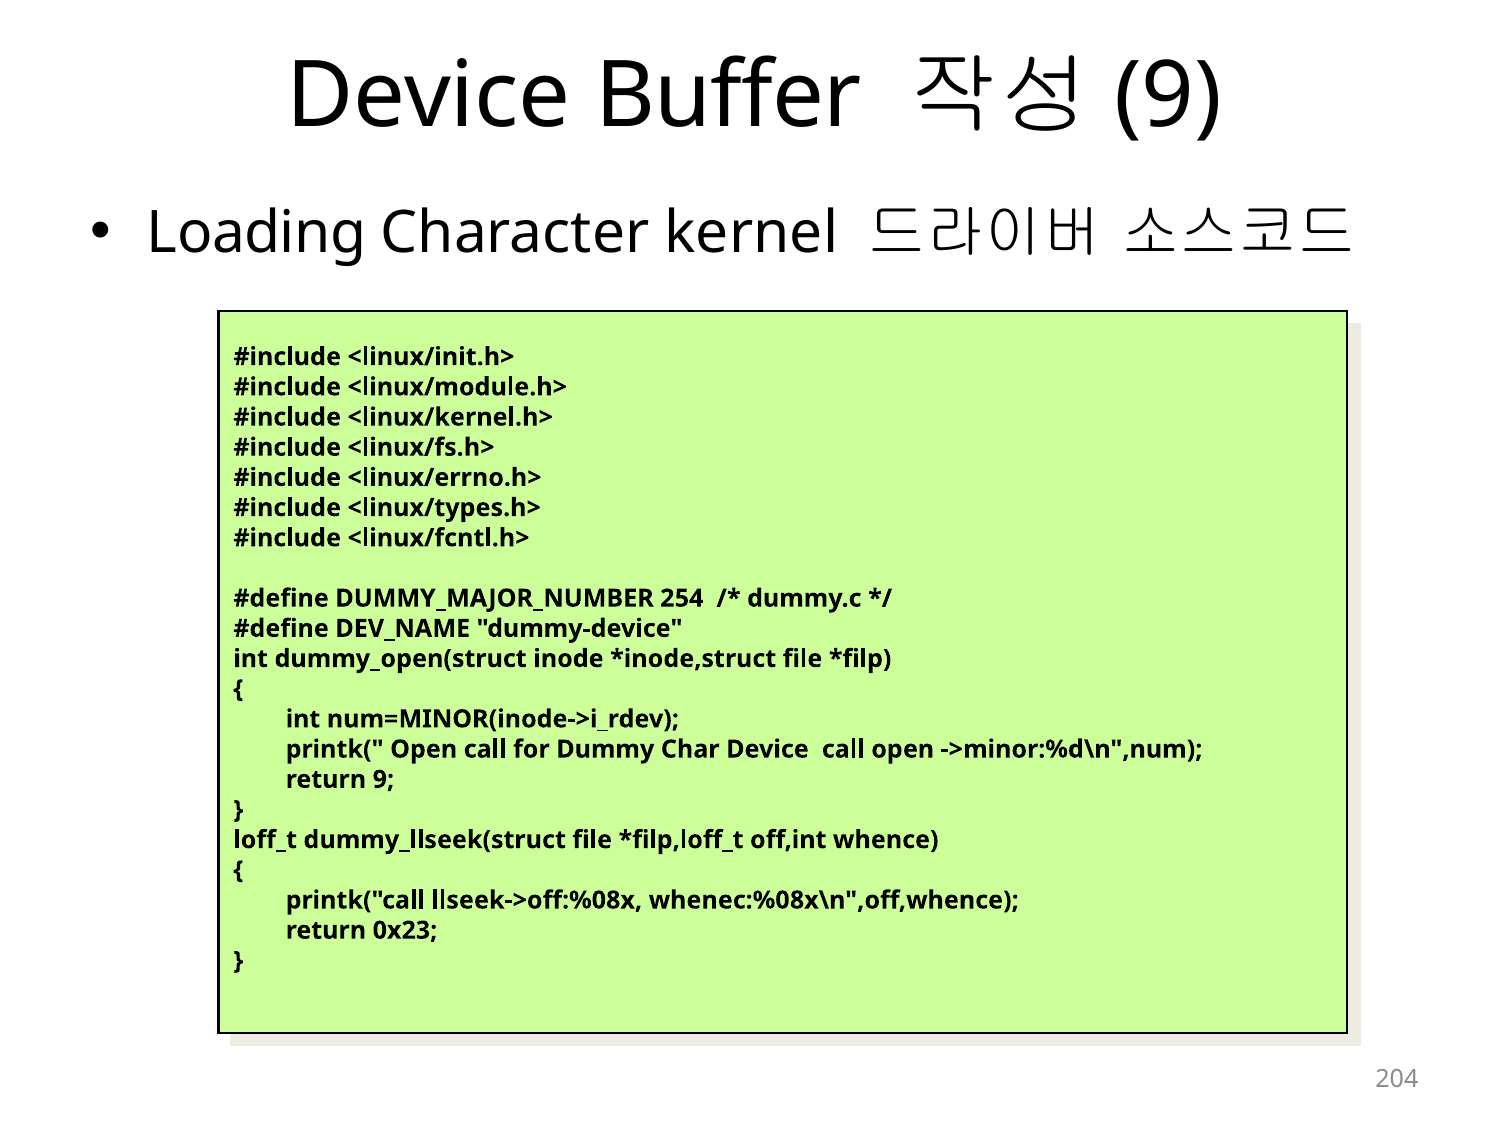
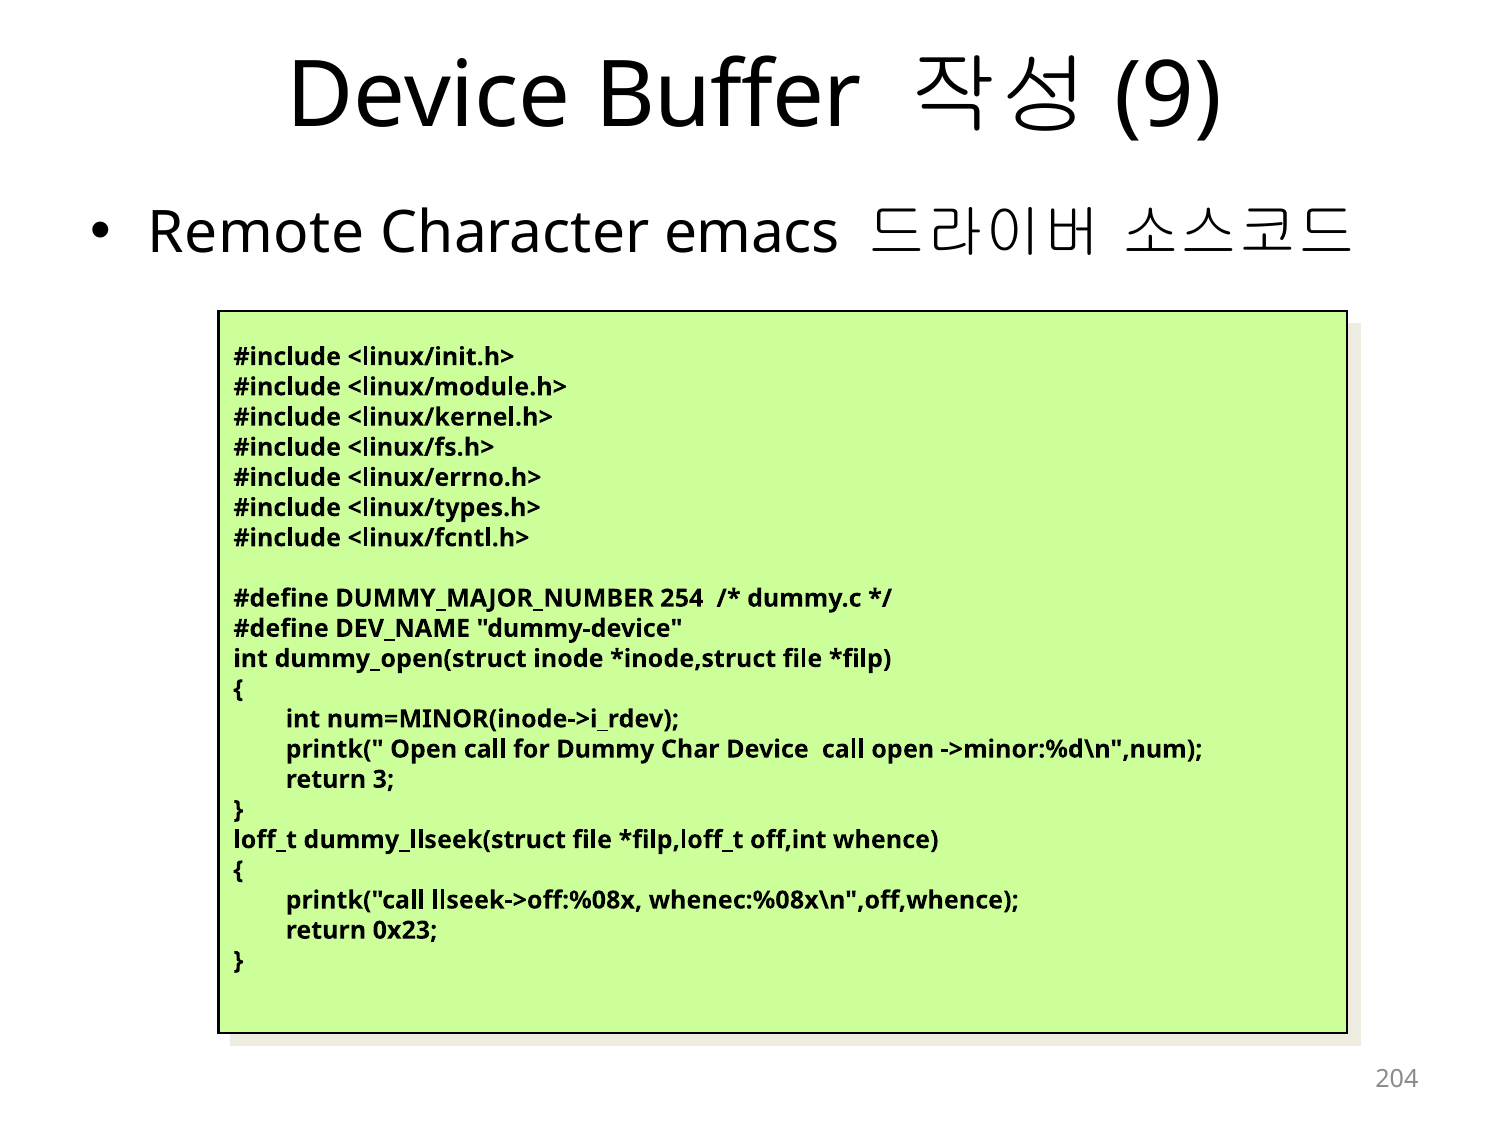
Loading: Loading -> Remote (256, 233)
kernel: kernel -> emacs (752, 233)
9: 9 -> 3 (383, 779)
